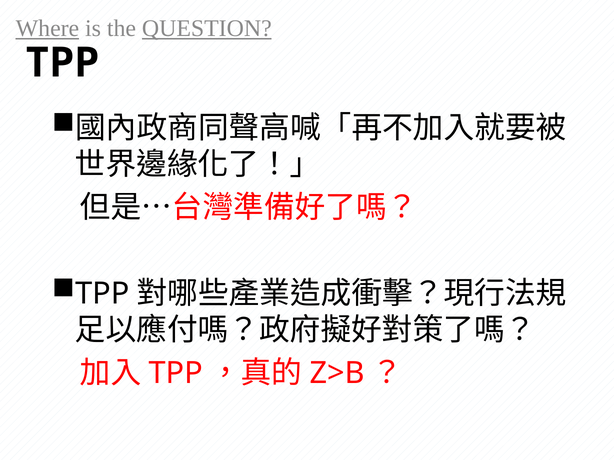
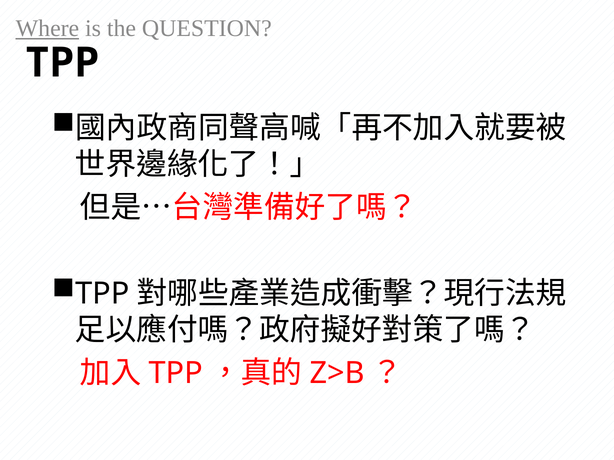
QUESTION underline: present -> none (207, 29)
